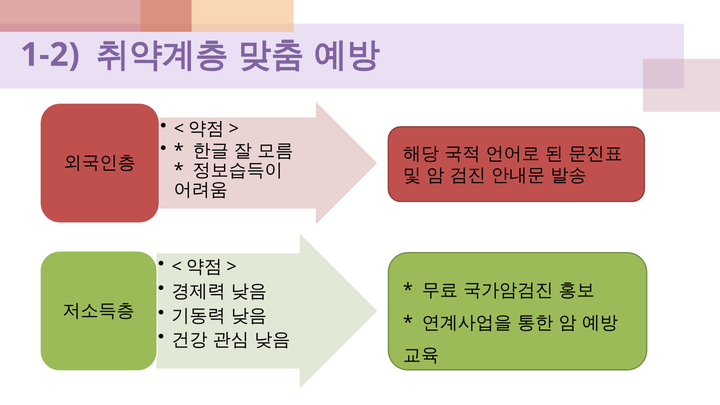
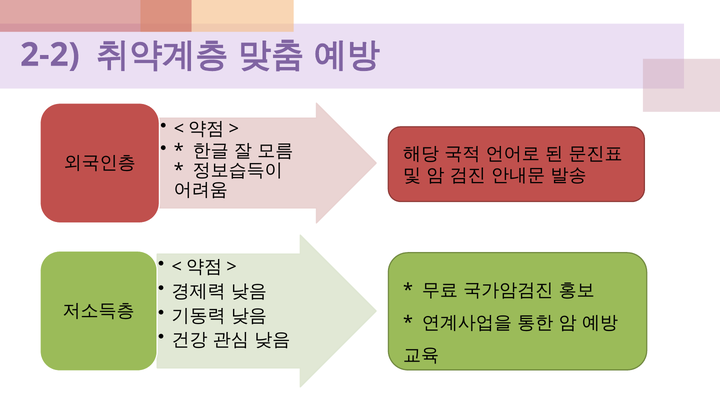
1-2: 1-2 -> 2-2 (50, 55)
